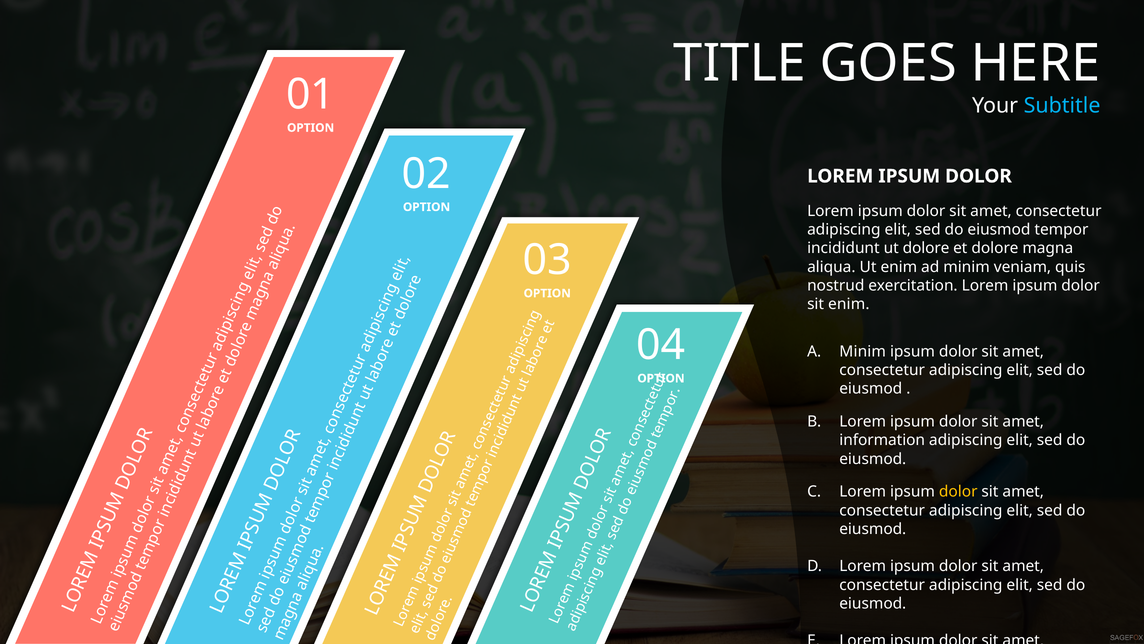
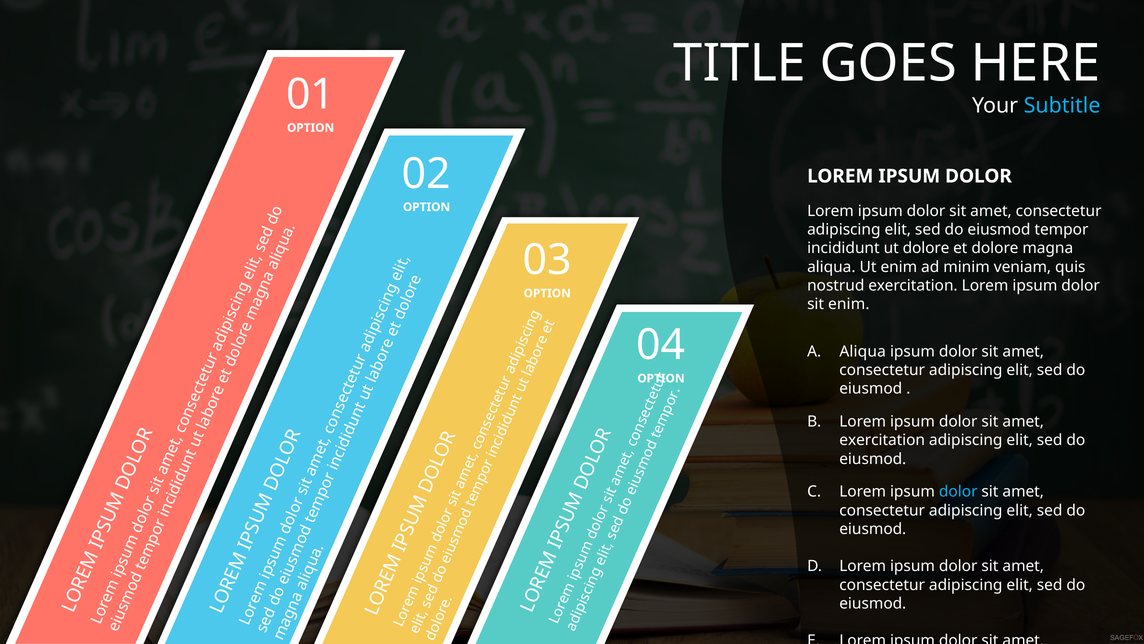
Minim: Minim -> Aliqua (863, 351)
information: information -> exercitation (882, 440)
dolor colour: yellow -> light blue (958, 491)
